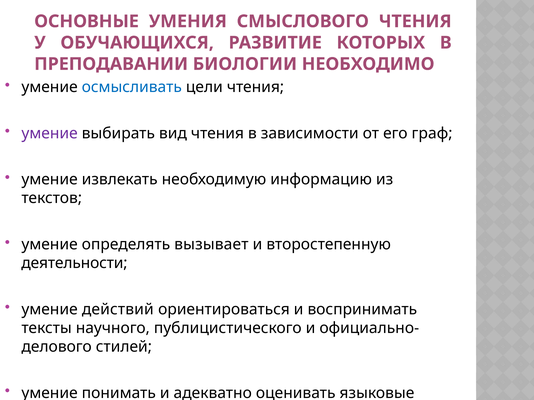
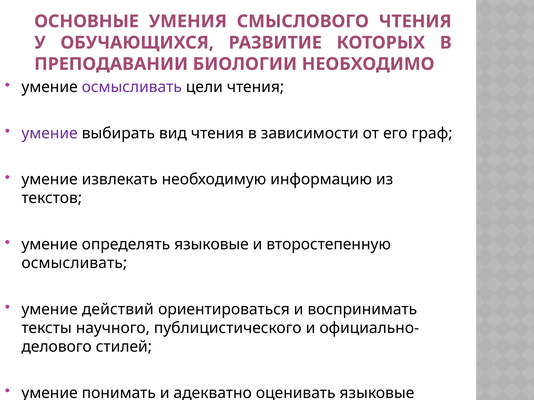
осмысливать colour: blue -> purple (132, 87)
определять вызывает: вызывает -> языковые (211, 245)
деятельности: деятельности -> осмысливать (74, 263)
